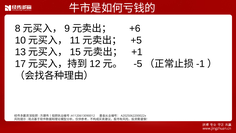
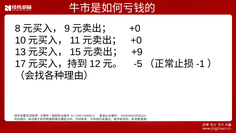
+6: +6 -> +0 (135, 28)
+5: +5 -> +0 (136, 40)
+1: +1 -> +9 (137, 52)
